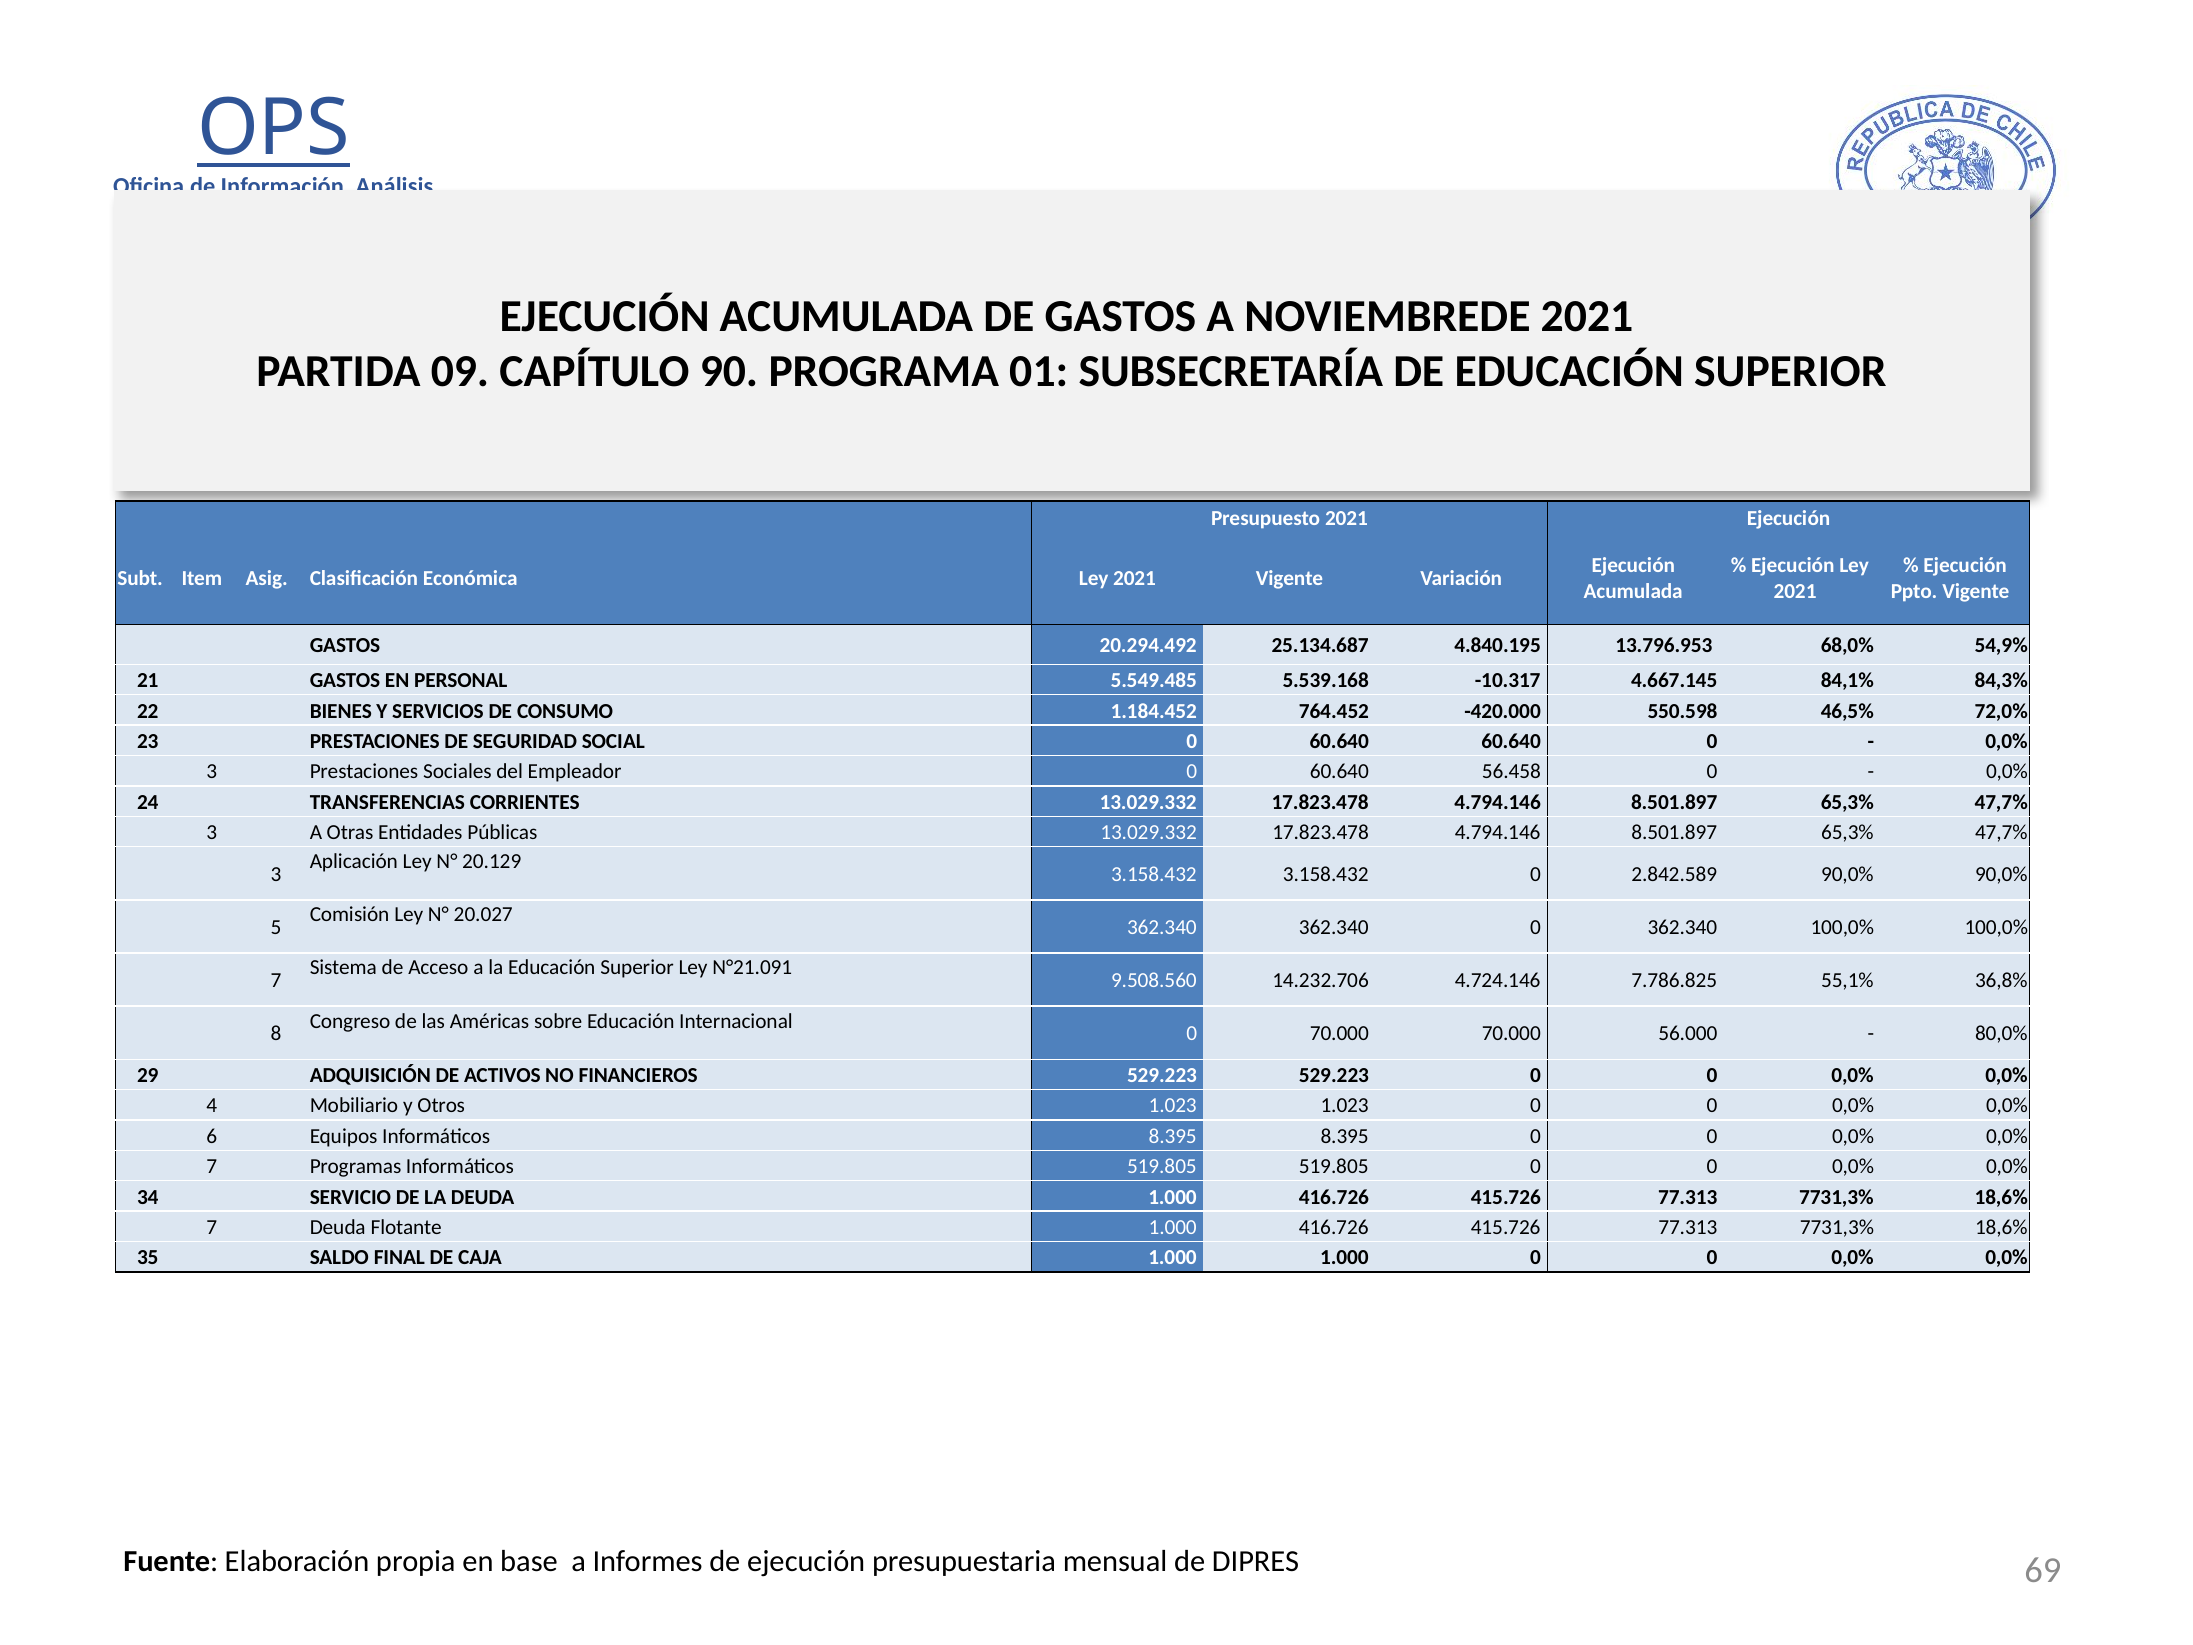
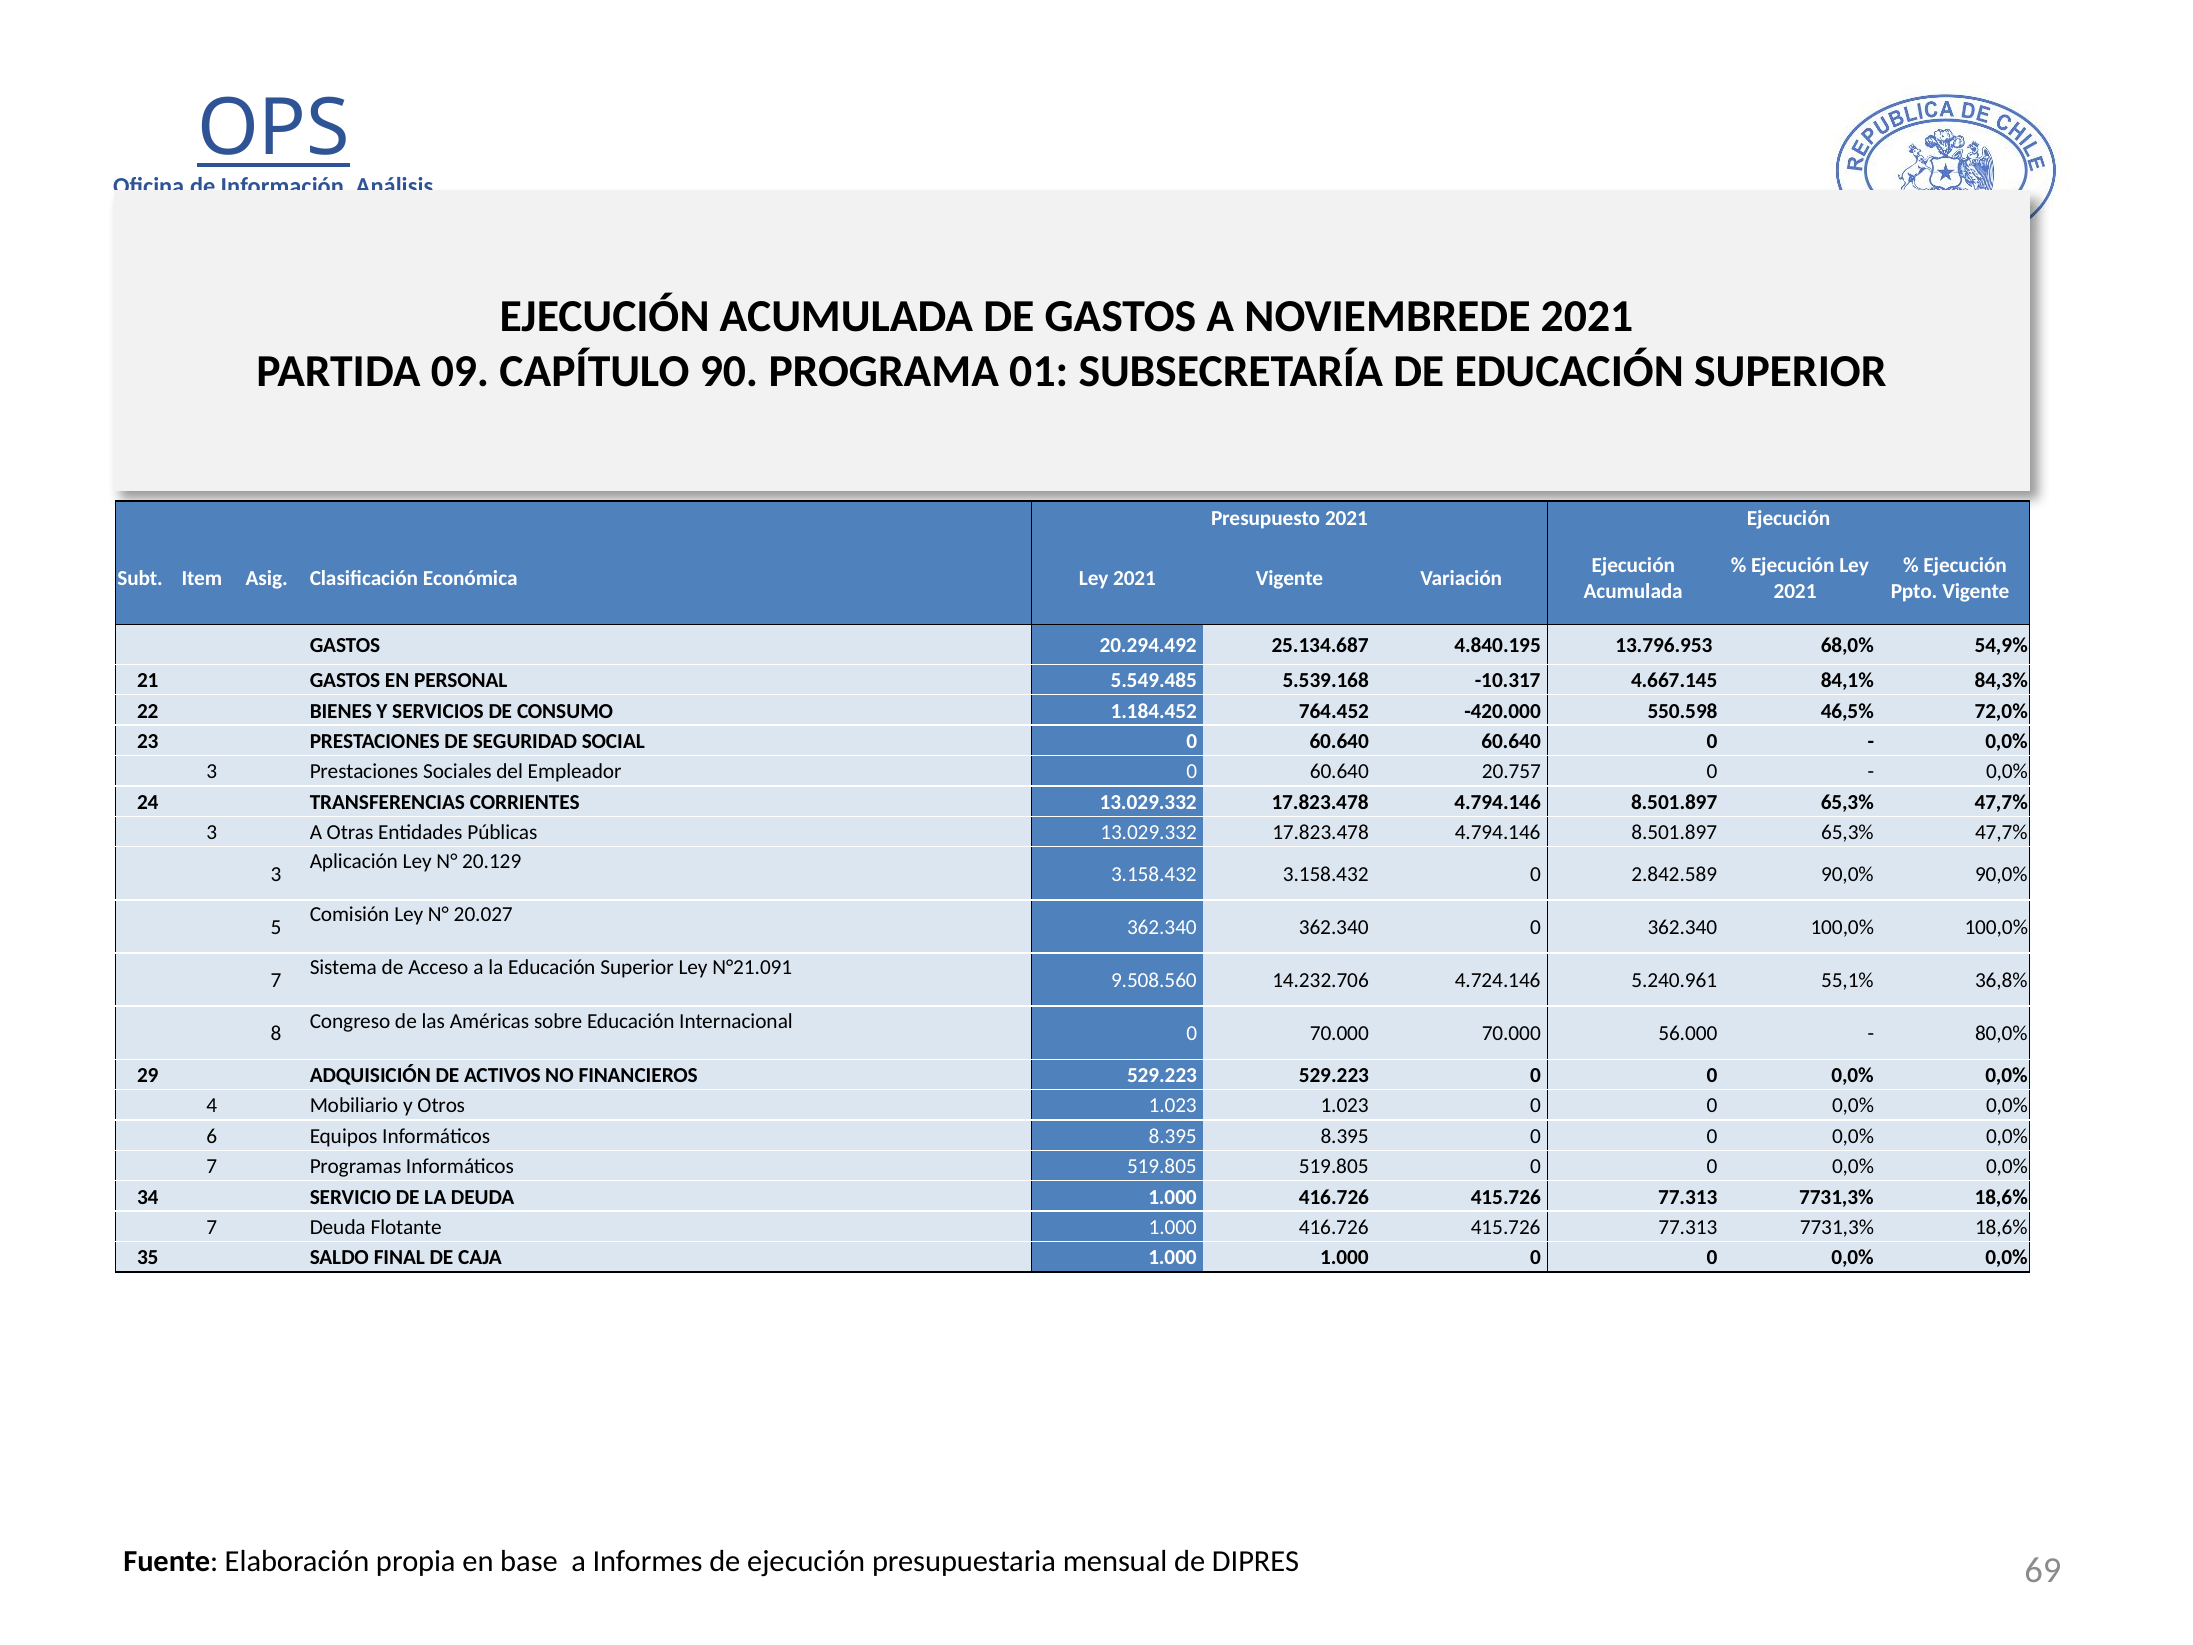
56.458: 56.458 -> 20.757 (1511, 772)
7.786.825: 7.786.825 -> 5.240.961 (1674, 980)
